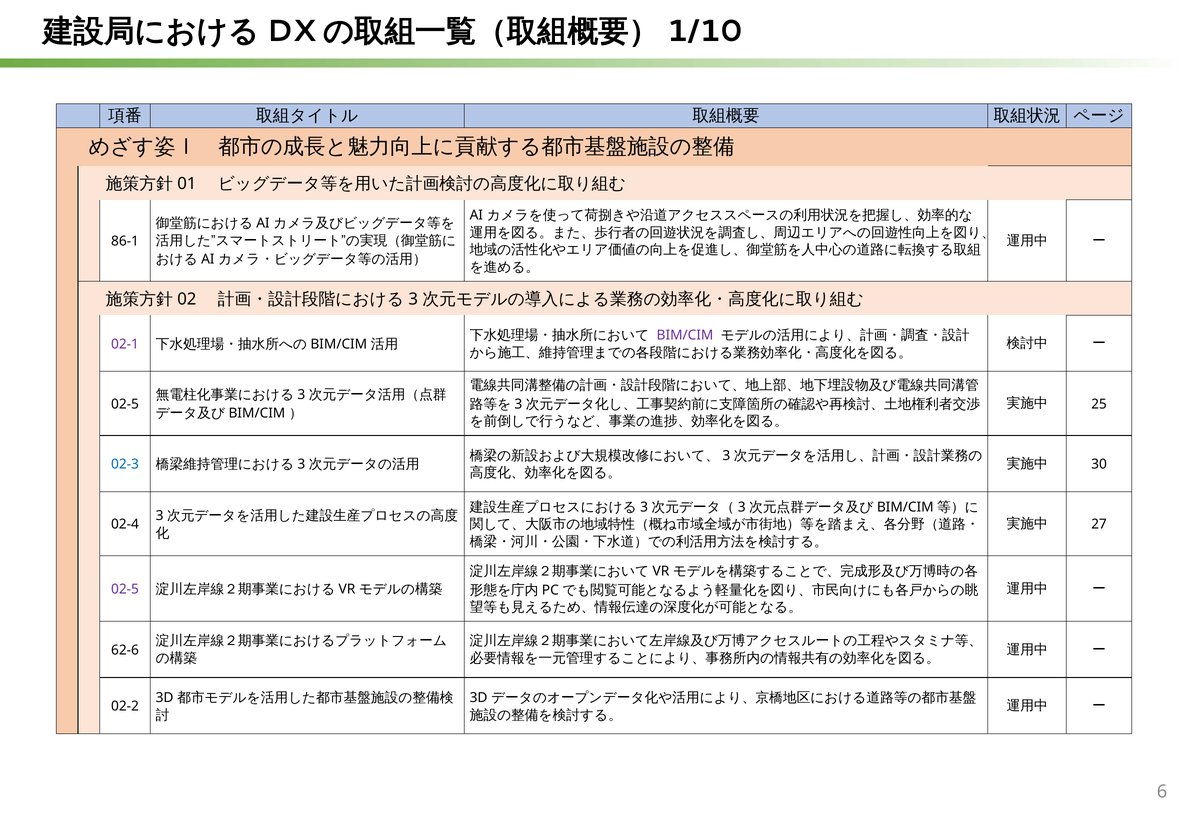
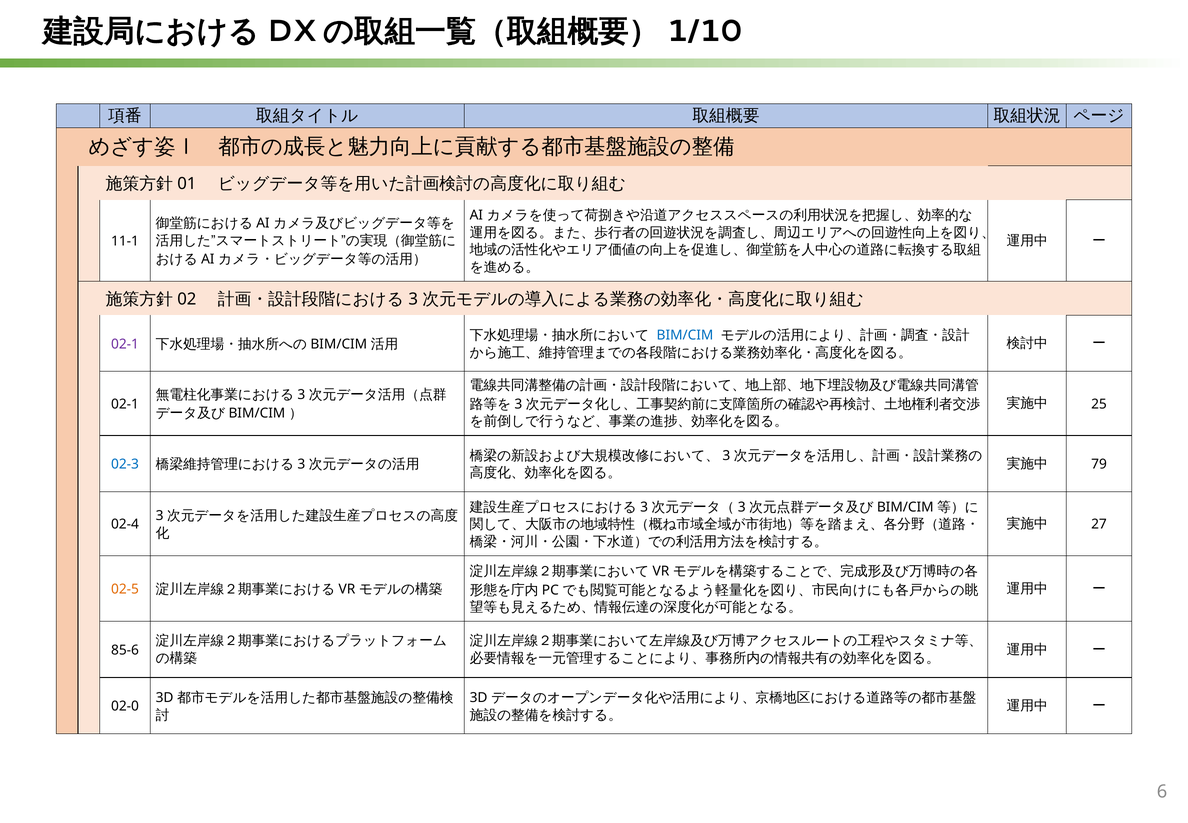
86-1: 86-1 -> 11-1 (125, 241)
BIM/CIM colour: purple -> blue (685, 335)
02-5: 02-5 -> 02-1 (125, 404)
30: 30 -> 79 (1099, 464)
02-5 colour: purple -> orange (125, 589)
62-6: 62-6 -> 85-6 (125, 650)
02-2: 02-2 -> 02-0 (125, 706)
